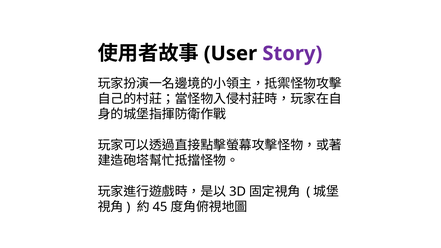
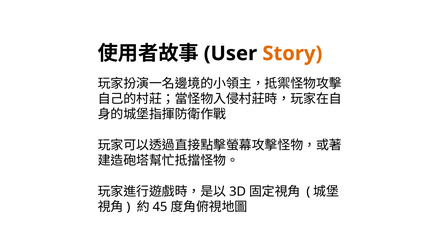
Story colour: purple -> orange (292, 54)
